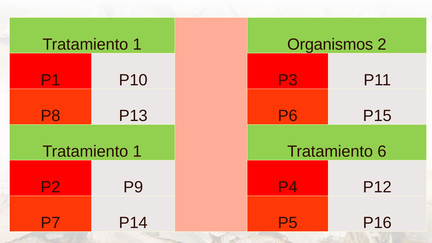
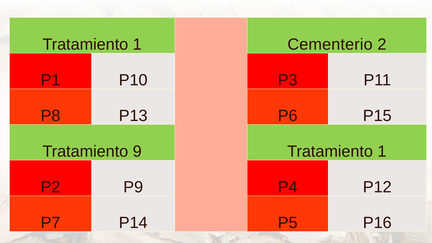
Organismos: Organismos -> Cementerio (330, 44)
1: 1 -> 9 (137, 151)
6: 6 -> 1 (382, 151)
